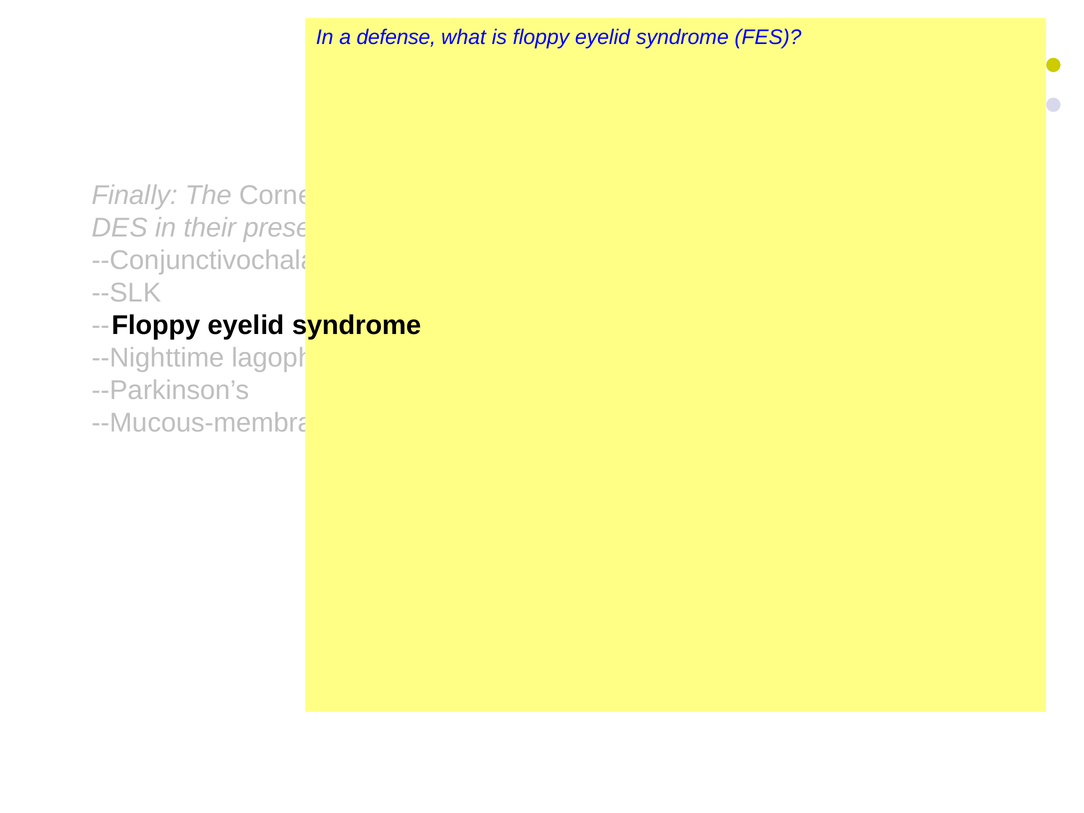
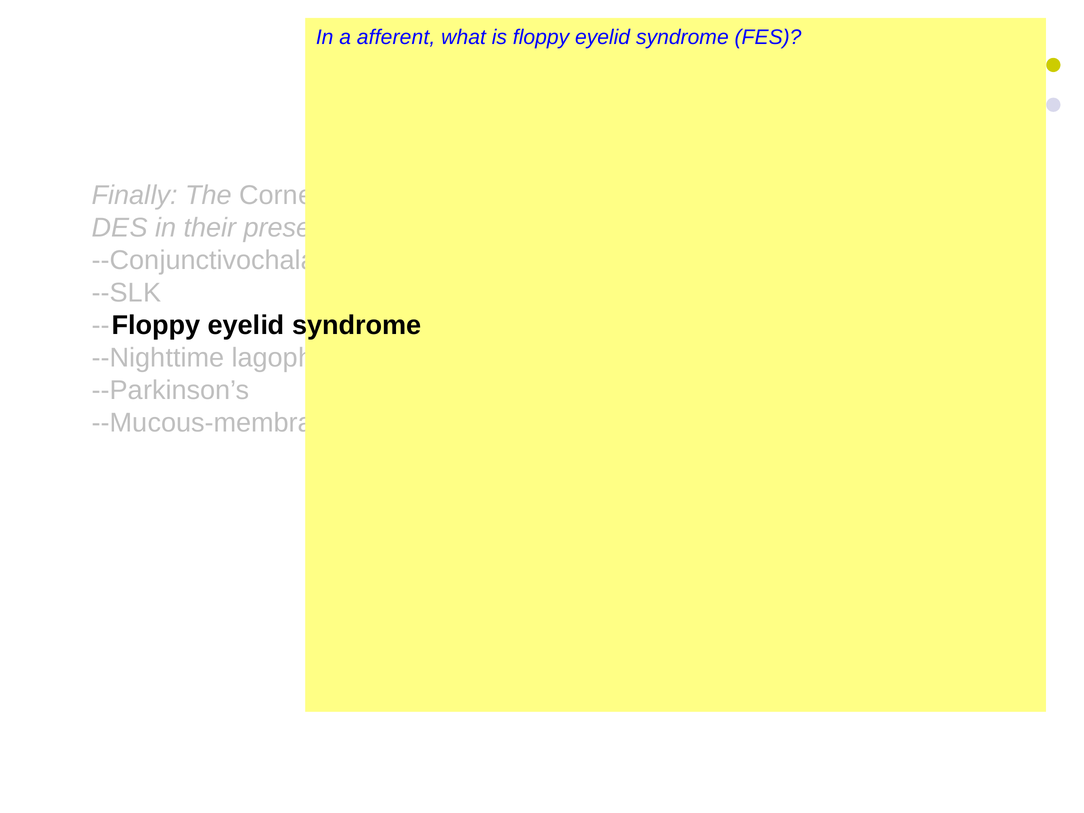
defense: defense -> afferent (396, 37)
